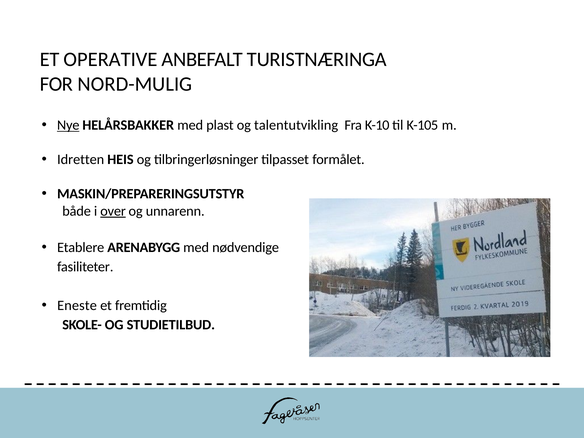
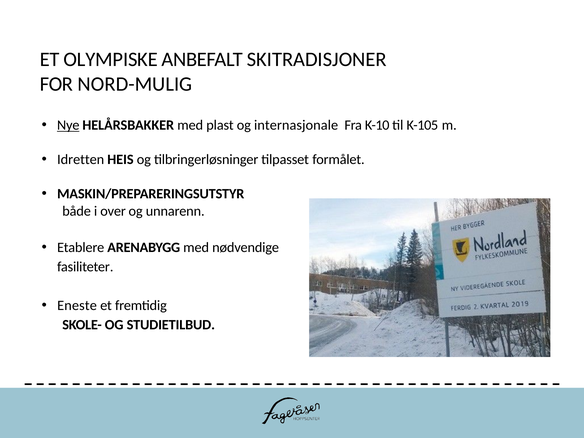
OPERATIVE: OPERATIVE -> OLYMPISKE (111, 59)
TURISTNÆRINGA: TURISTNÆRINGA -> SKITRADISJONER (317, 59)
talentutvikling: talentutvikling -> internasjonale (296, 125)
over underline: present -> none (113, 211)
